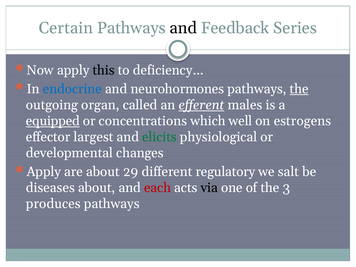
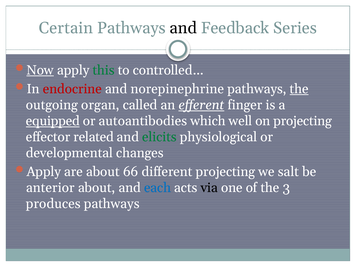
Now underline: none -> present (40, 70)
this colour: black -> green (104, 70)
deficiency…: deficiency… -> controlled… (168, 70)
endocrine colour: blue -> red (72, 89)
neurohormones: neurohormones -> norepinephrine (177, 89)
males: males -> finger (245, 105)
concentrations: concentrations -> autoantibodies (143, 121)
on estrogens: estrogens -> projecting (303, 121)
largest: largest -> related (94, 137)
29: 29 -> 66 (131, 172)
different regulatory: regulatory -> projecting (225, 172)
diseases: diseases -> anterior (50, 188)
each colour: red -> blue (158, 188)
